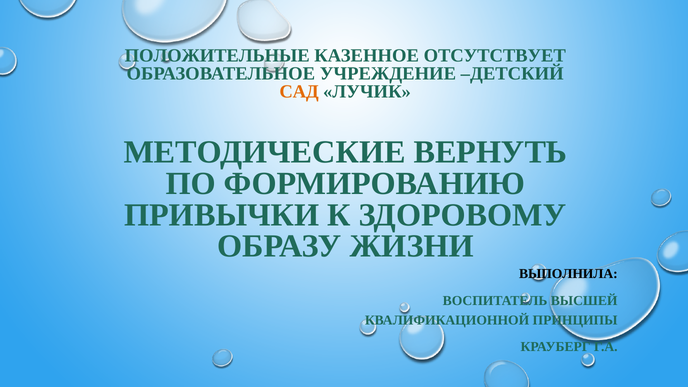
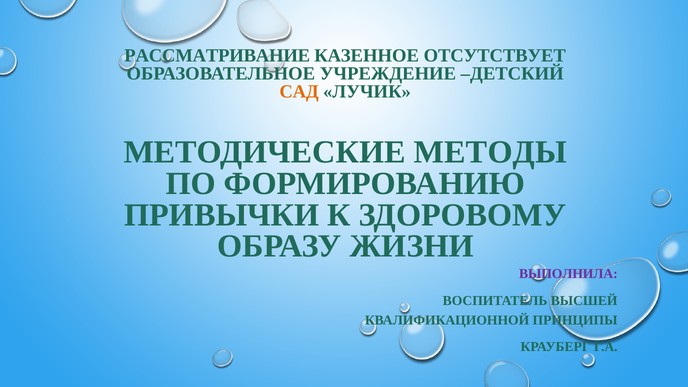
ПОЛОЖИТЕЛЬНЫЕ: ПОЛОЖИТЕЛЬНЫЕ -> РАССМАТРИВАНИЕ (217, 56)
ВЕРНУТЬ: ВЕРНУТЬ -> МЕТОДЫ (490, 152)
ВЫПОЛНИЛА colour: black -> purple (568, 274)
